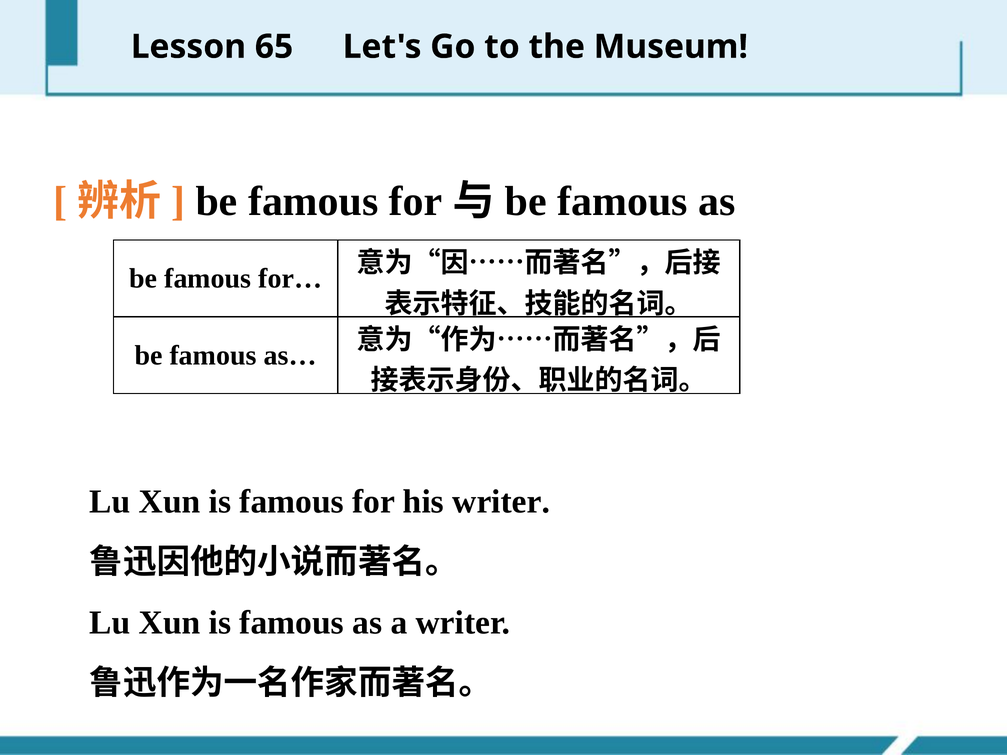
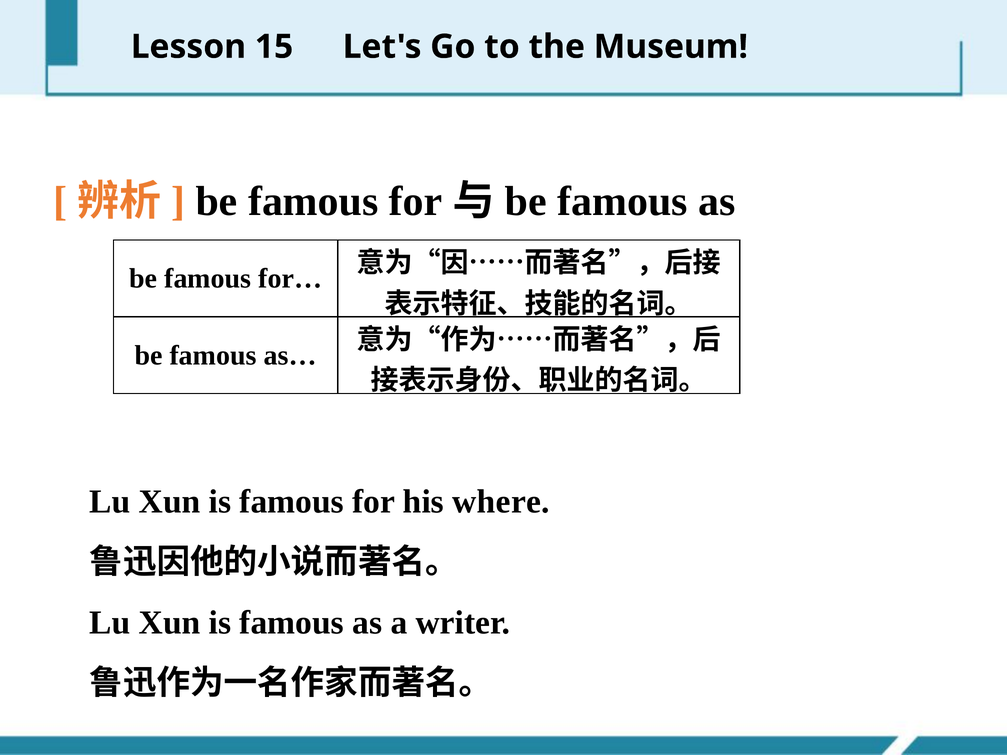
65: 65 -> 15 (274, 47)
his writer: writer -> where (501, 502)
